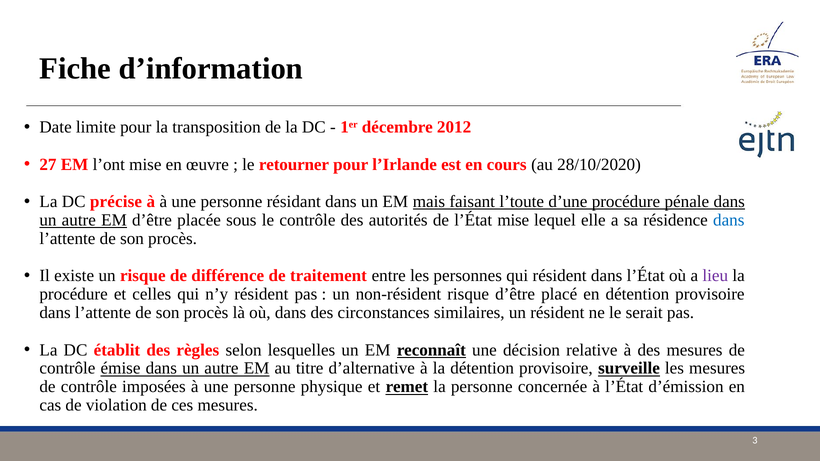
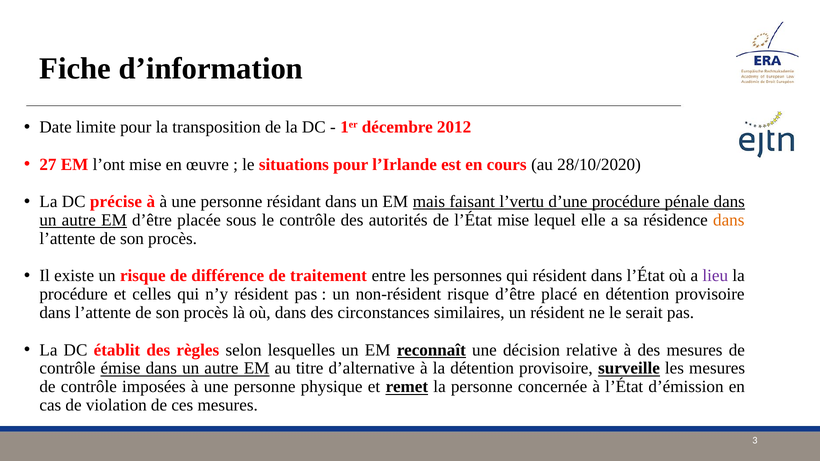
retourner: retourner -> situations (294, 165)
l’toute: l’toute -> l’vertu (522, 202)
dans colour: blue -> orange (729, 220)
